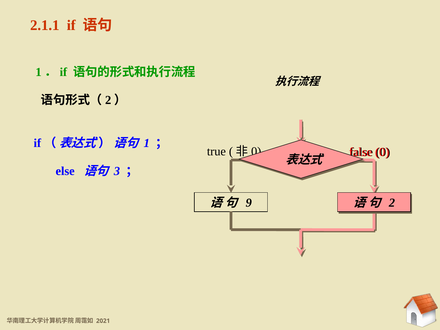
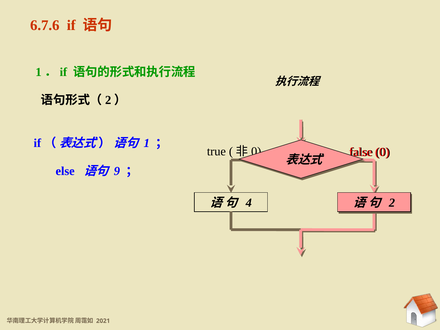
2.1.1: 2.1.1 -> 6.7.6 (45, 25)
3: 3 -> 9 (117, 171)
9: 9 -> 4 (249, 203)
